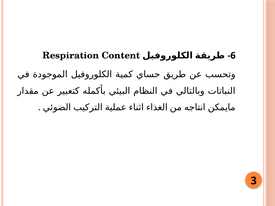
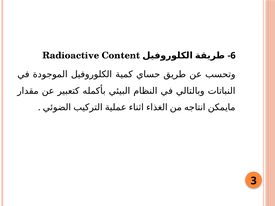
Respiration: Respiration -> Radioactive (71, 56)
